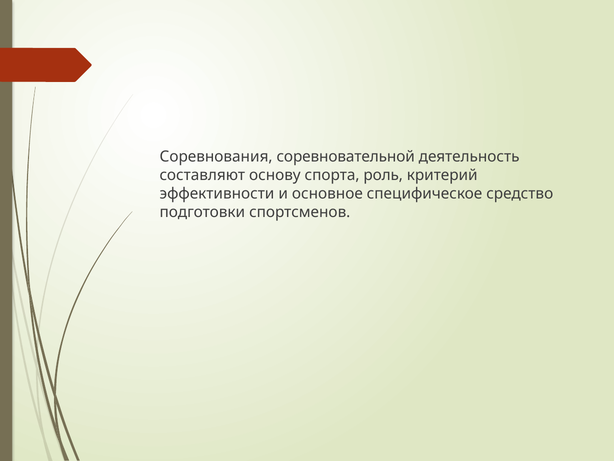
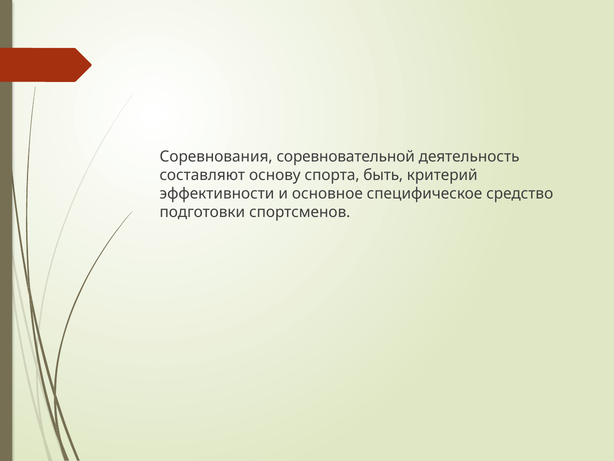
роль: роль -> быть (383, 175)
